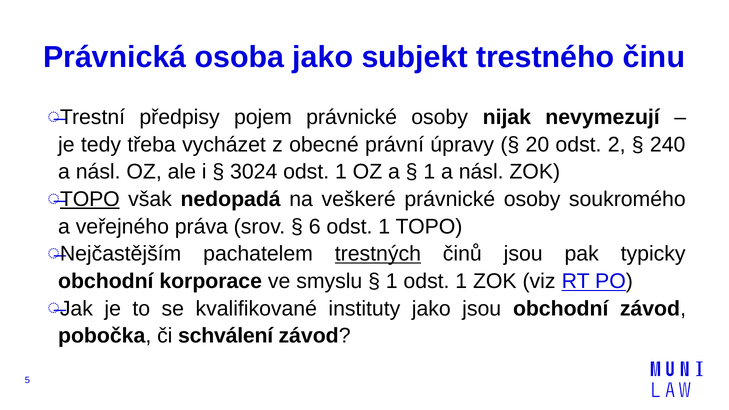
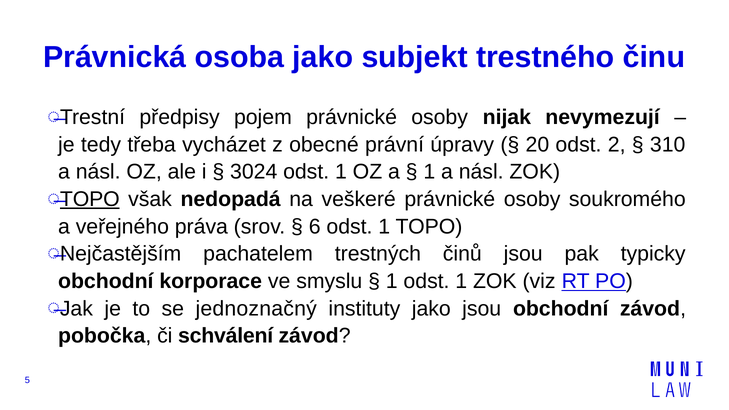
240: 240 -> 310 (668, 145)
trestných underline: present -> none (378, 254)
kvalifikované: kvalifikované -> jednoznačný (256, 309)
